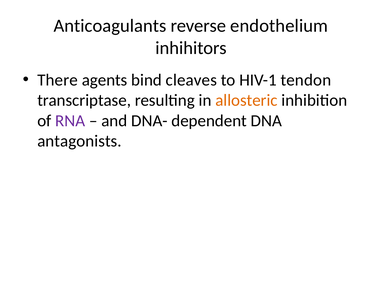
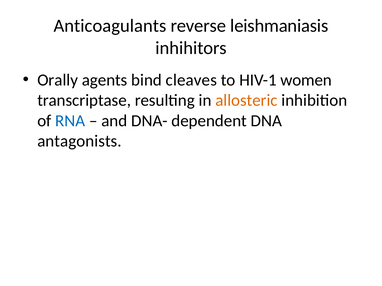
endothelium: endothelium -> leishmaniasis (279, 26)
There: There -> Orally (58, 80)
tendon: tendon -> women (306, 80)
RNA colour: purple -> blue (70, 121)
